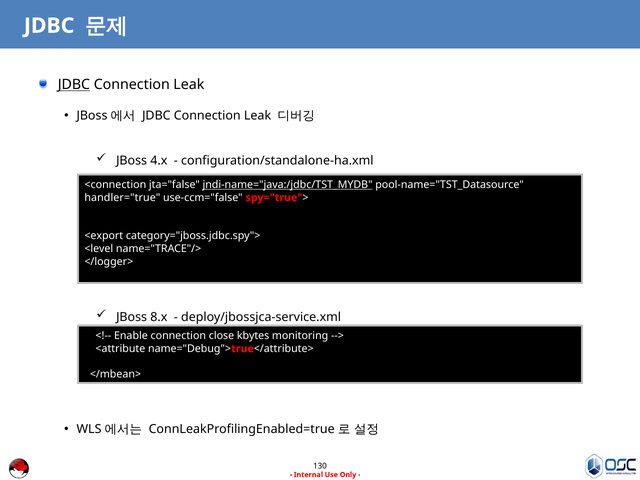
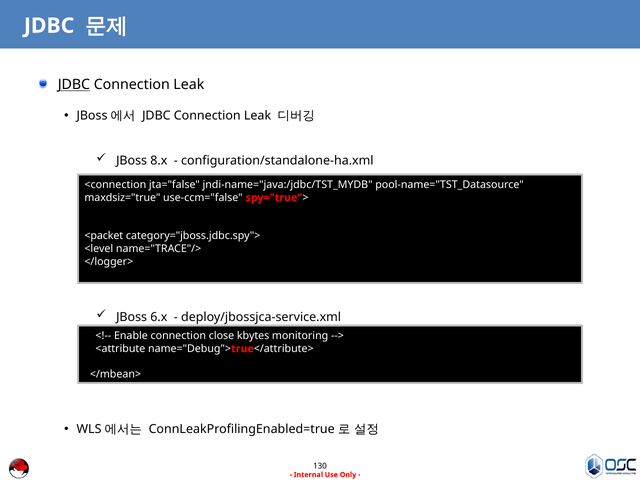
4.x: 4.x -> 8.x (159, 161)
jndi-name="java:/jdbc/TST_MYDB underline: present -> none (288, 185)
handler="true: handler="true -> maxdsiz="true (122, 198)
<export: <export -> <packet (104, 236)
8.x: 8.x -> 6.x (159, 317)
